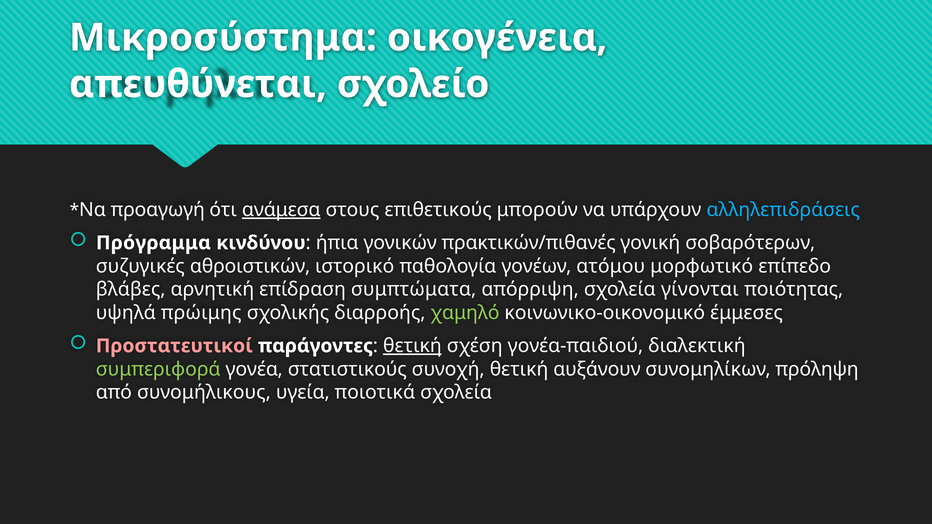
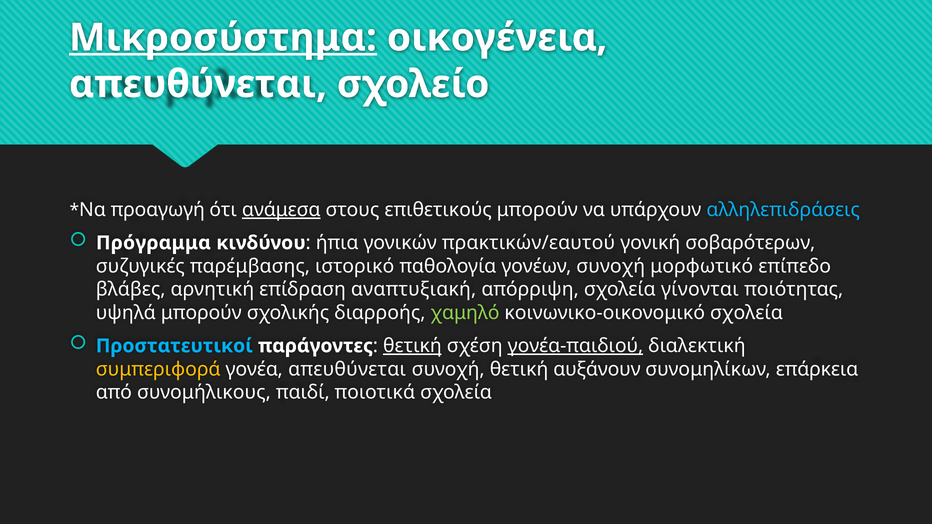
Μικροσύστημα underline: none -> present (223, 38)
πρακτικών/πιθανές: πρακτικών/πιθανές -> πρακτικών/εαυτού (529, 243)
αθροιστικών: αθροιστικών -> παρέμβασης (250, 266)
γονέων ατόμου: ατόμου -> συνοχή (611, 266)
συμπτώματα: συμπτώματα -> αναπτυξιακή (414, 290)
υψηλά πρώιμης: πρώιμης -> μπορούν (201, 313)
κοινωνικο-οικονομικό έμμεσες: έμμεσες -> σχολεία (747, 313)
Προστατευτικοί colour: pink -> light blue (174, 346)
γονέα-παιδιού underline: none -> present (576, 346)
συμπεριφορά colour: light green -> yellow (158, 369)
γονέα στατιστικούς: στατιστικούς -> απευθύνεται (347, 369)
πρόληψη: πρόληψη -> επάρκεια (817, 369)
υγεία: υγεία -> παιδί (303, 393)
